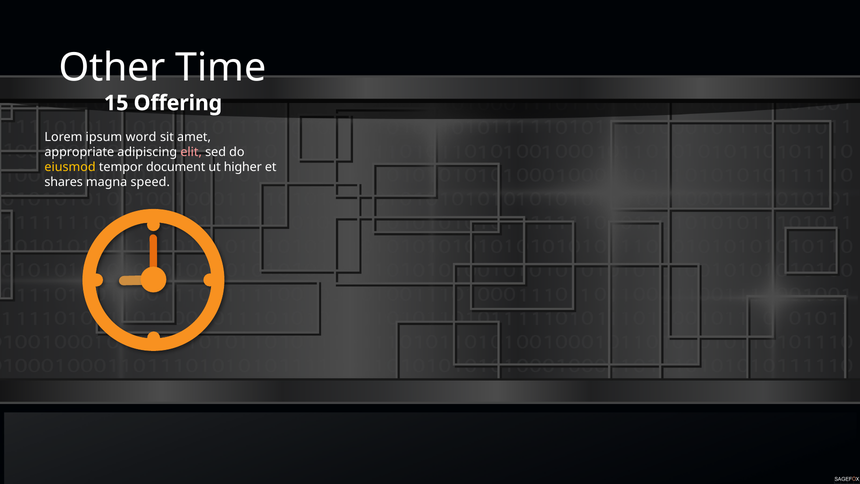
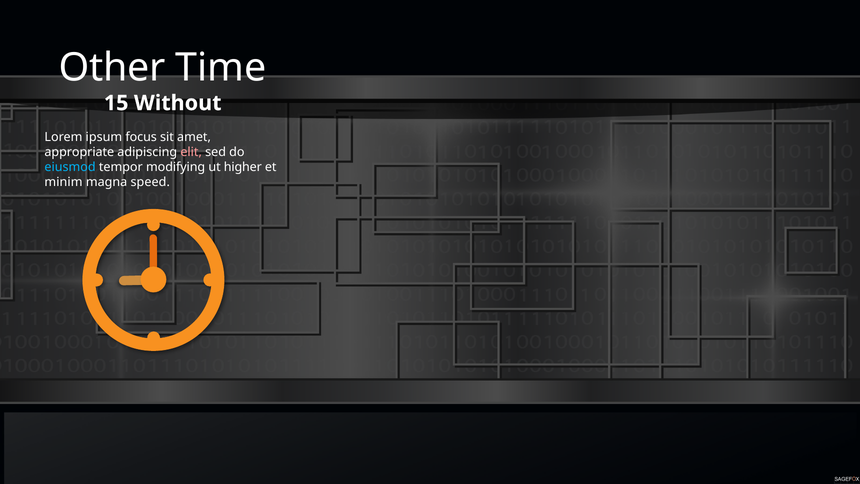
Offering: Offering -> Without (178, 103)
word: word -> focus (141, 137)
eiusmod colour: yellow -> light blue (70, 167)
document: document -> modifying (176, 167)
shares: shares -> minim (63, 182)
